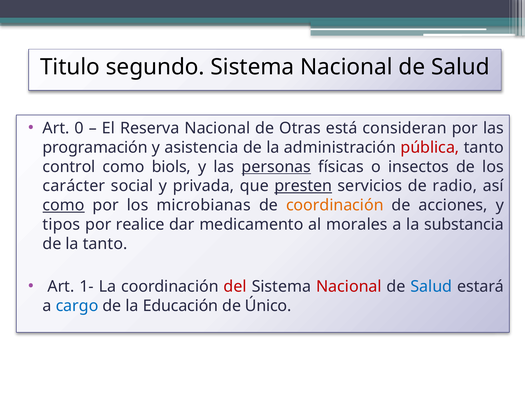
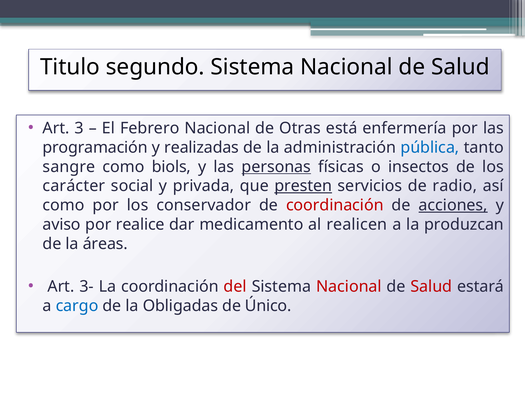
0: 0 -> 3 (79, 128)
Reserva: Reserva -> Febrero (150, 128)
consideran: consideran -> enfermería (405, 128)
asistencia: asistencia -> realizadas (202, 147)
pública colour: red -> blue (430, 147)
control: control -> sangre (69, 167)
como underline: present -> none (64, 205)
microbianas: microbianas -> conservador (204, 205)
coordinación colour: orange -> red (335, 205)
acciones underline: none -> present (453, 205)
tipos: tipos -> aviso (62, 224)
morales: morales -> realicen (357, 224)
substancia: substancia -> produzcan (464, 224)
la tanto: tanto -> áreas (105, 244)
1-: 1- -> 3- (87, 286)
Salud colour: blue -> red (431, 286)
Educación: Educación -> Obligadas (180, 306)
